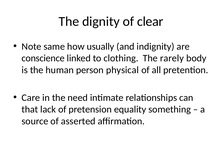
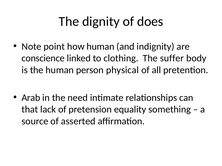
clear: clear -> does (150, 21)
same: same -> point (54, 47)
how usually: usually -> human (100, 47)
rarely: rarely -> suffer (172, 58)
Care: Care -> Arab (31, 98)
